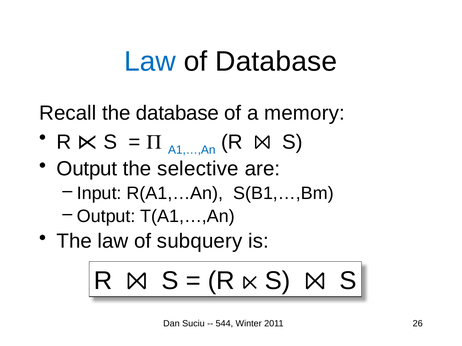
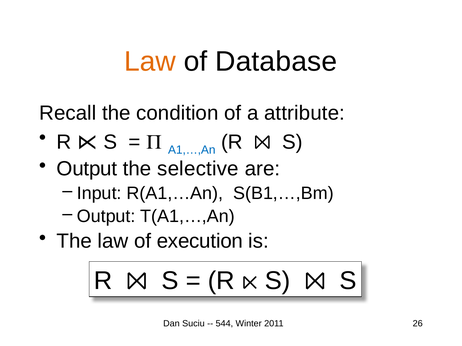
Law colour: blue -> orange (150, 62)
the database: database -> condition (177, 113)
memory: memory -> attribute (305, 113)
subquery: subquery -> execution (200, 241)
